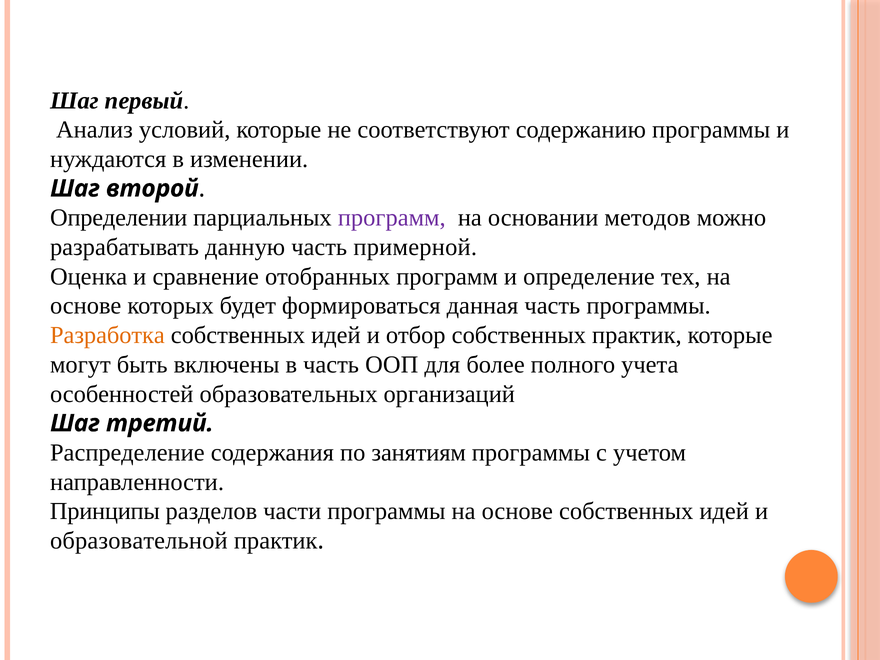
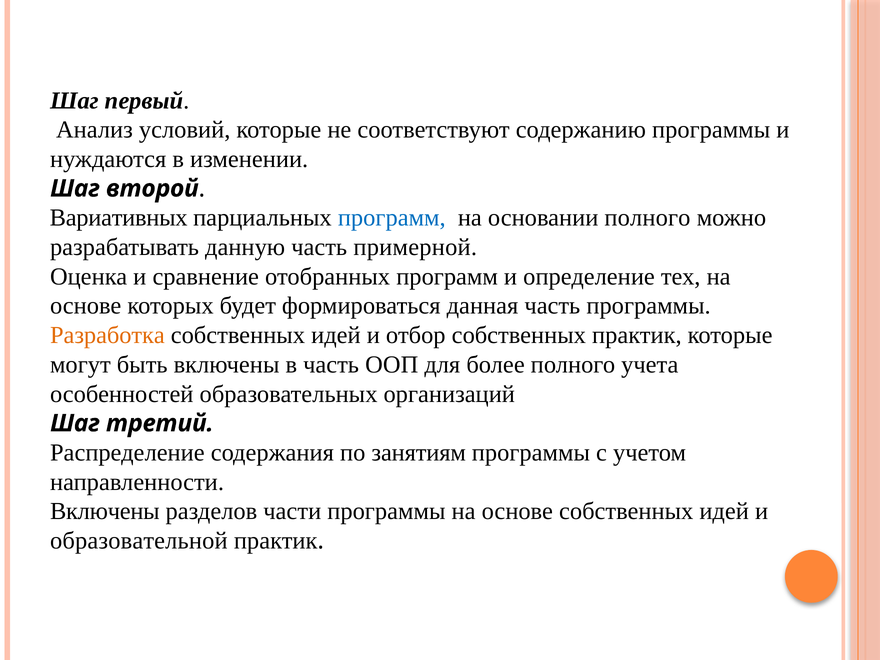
Определении: Определении -> Вариативных (119, 218)
программ colour: purple -> blue (392, 218)
основании методов: методов -> полного (647, 218)
Принципы: Принципы -> Включены (105, 511)
